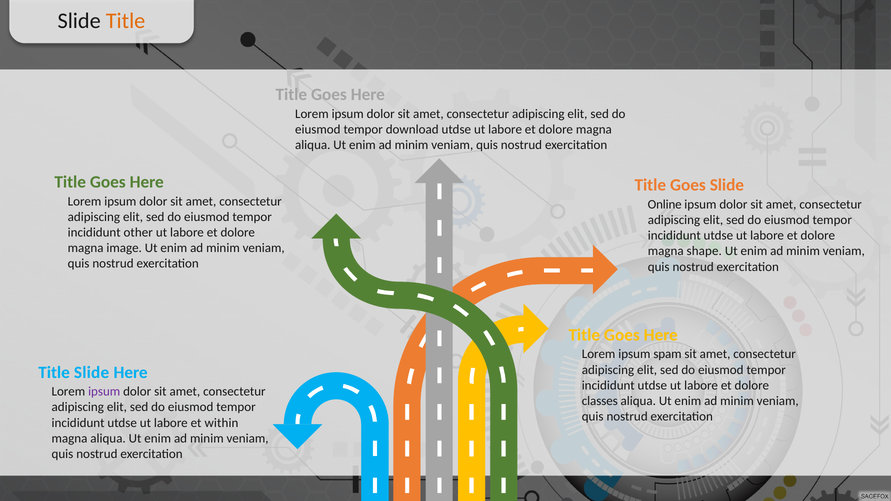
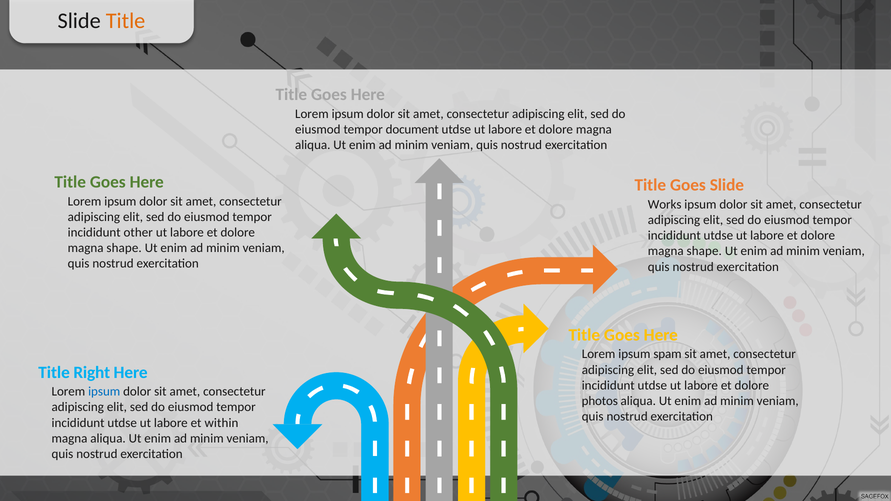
download: download -> document (412, 130)
Online: Online -> Works (665, 204)
image: image -> shape (124, 248)
Title Slide: Slide -> Right (92, 372)
ipsum colour: purple -> blue (104, 392)
classes: classes -> photos (600, 401)
